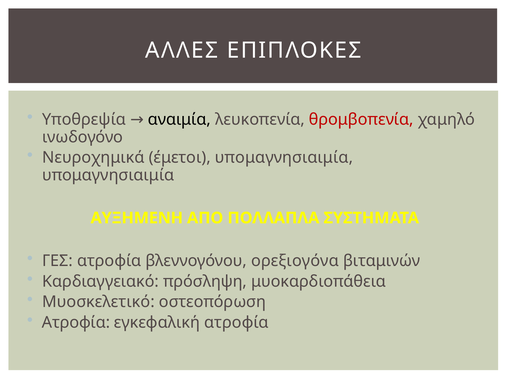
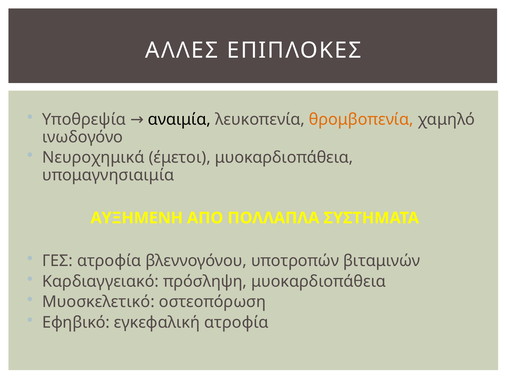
θρομβοπενία colour: red -> orange (361, 120)
έμετοι υπομαγνησιαιμία: υπομαγνησιαιμία -> μυοκαρδιοπάθεια (284, 158)
ορεξιογόνα: ορεξιογόνα -> υποτροπών (295, 261)
Ατροφία: Ατροφία -> Εφηβικό (76, 323)
